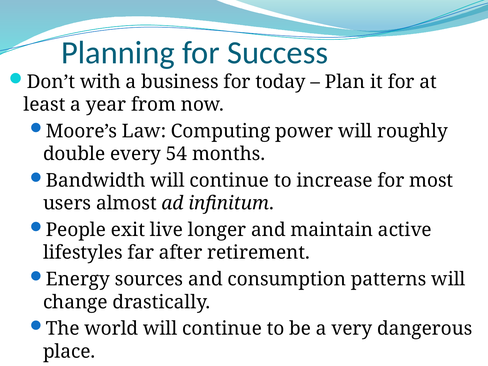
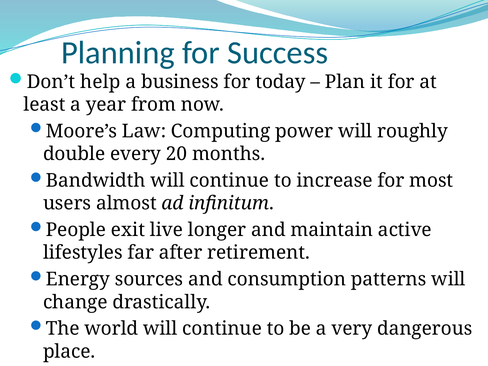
with: with -> help (100, 82)
54: 54 -> 20 (177, 154)
